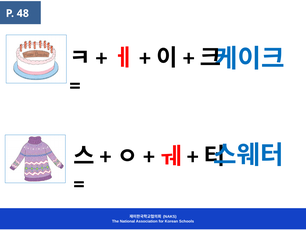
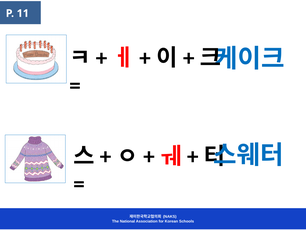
48: 48 -> 11 (23, 13)
